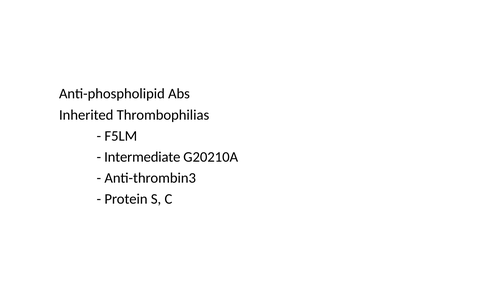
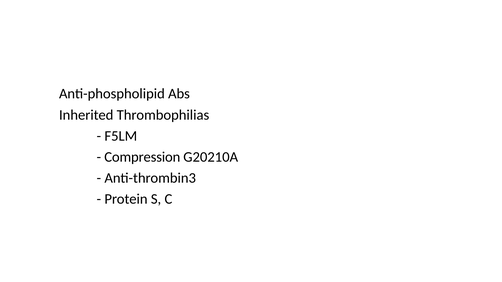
Intermediate: Intermediate -> Compression (142, 157)
